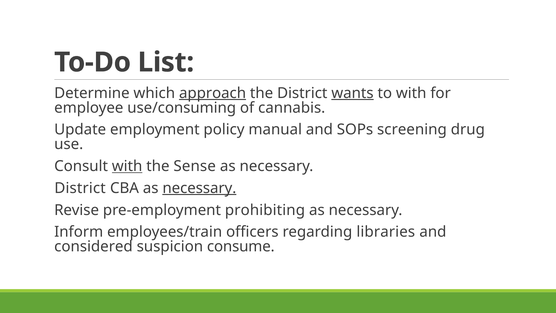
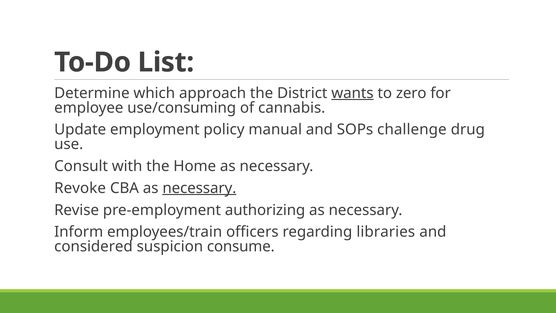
approach underline: present -> none (213, 93)
to with: with -> zero (411, 93)
screening: screening -> challenge (412, 130)
with underline: present -> none (127, 166)
Sense: Sense -> Home (195, 166)
District: District -> Revoke (80, 188)
prohibiting: prohibiting -> authorizing (265, 210)
